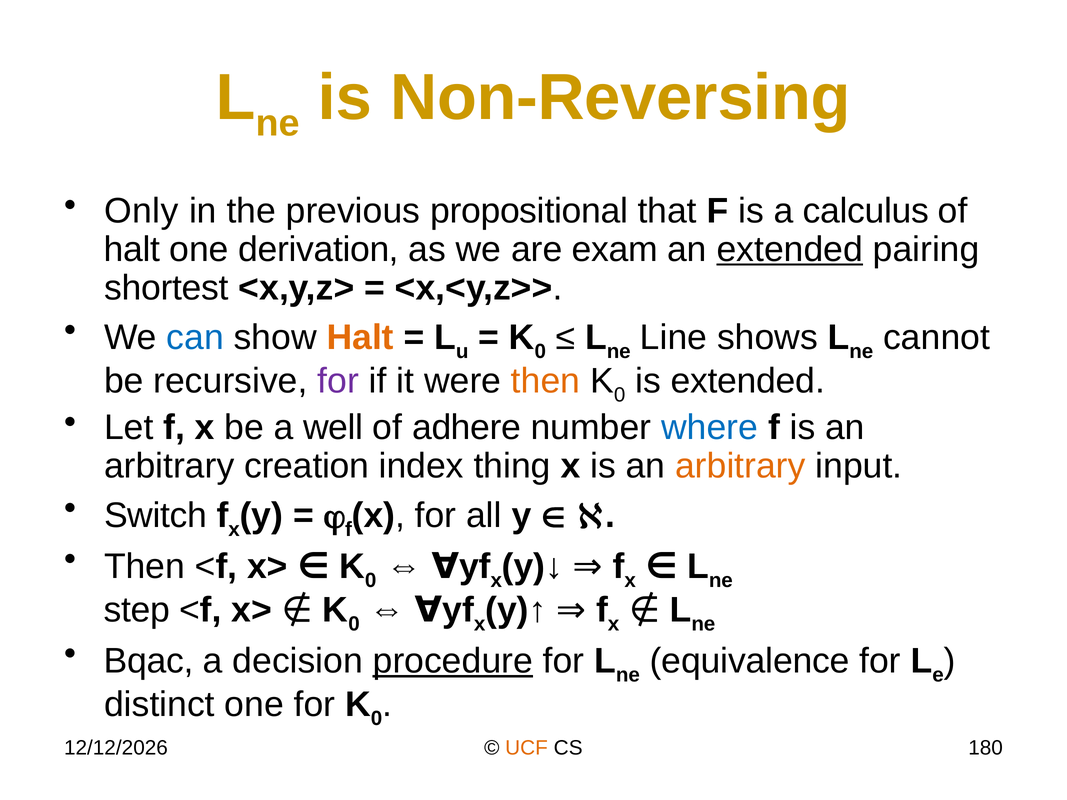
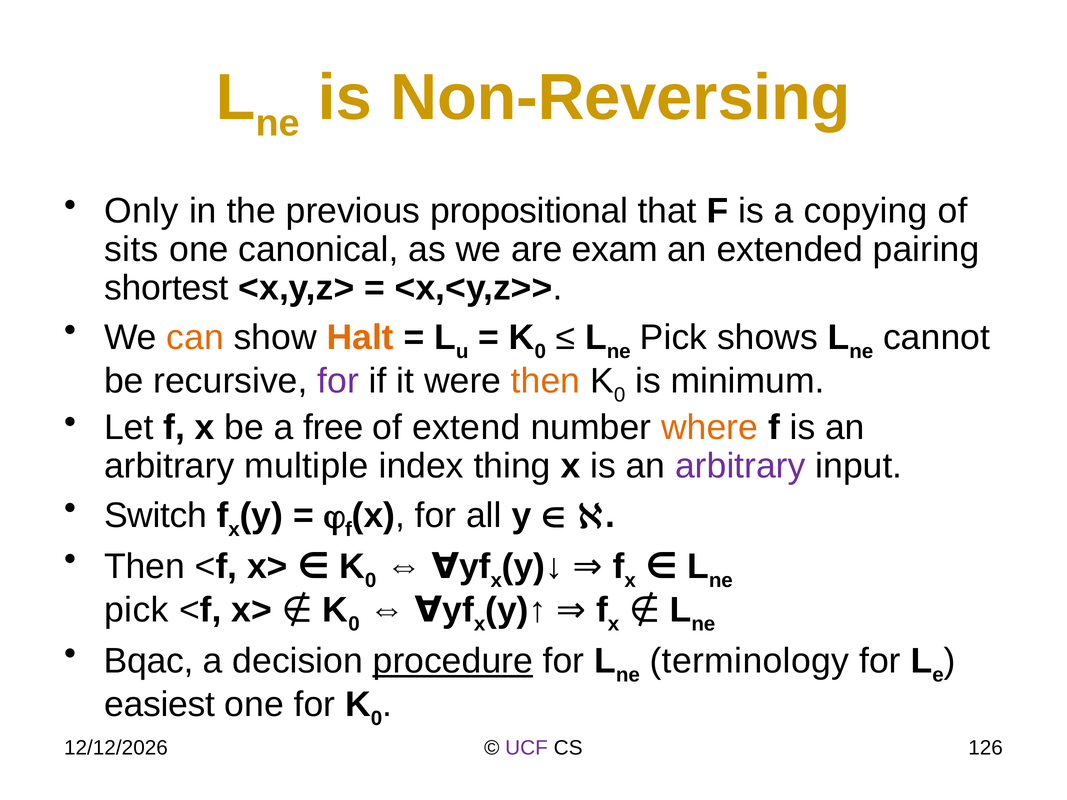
calculus: calculus -> copying (866, 211)
halt: halt -> sits (131, 249)
derivation: derivation -> canonical (318, 249)
extended underline: present -> none (790, 249)
can colour: blue -> orange (195, 338)
Line: Line -> Pick (674, 338)
is extended: extended -> minimum (748, 381)
well: well -> free (333, 428)
adhere: adhere -> extend (466, 428)
where colour: blue -> orange (709, 428)
creation: creation -> multiple (306, 466)
arbitrary colour: orange -> purple (740, 466)
step: step -> pick (136, 610)
equivalence: equivalence -> terminology (749, 661)
distinct: distinct -> easiest (160, 705)
UCF colour: orange -> purple (527, 748)
180: 180 -> 126 (986, 748)
